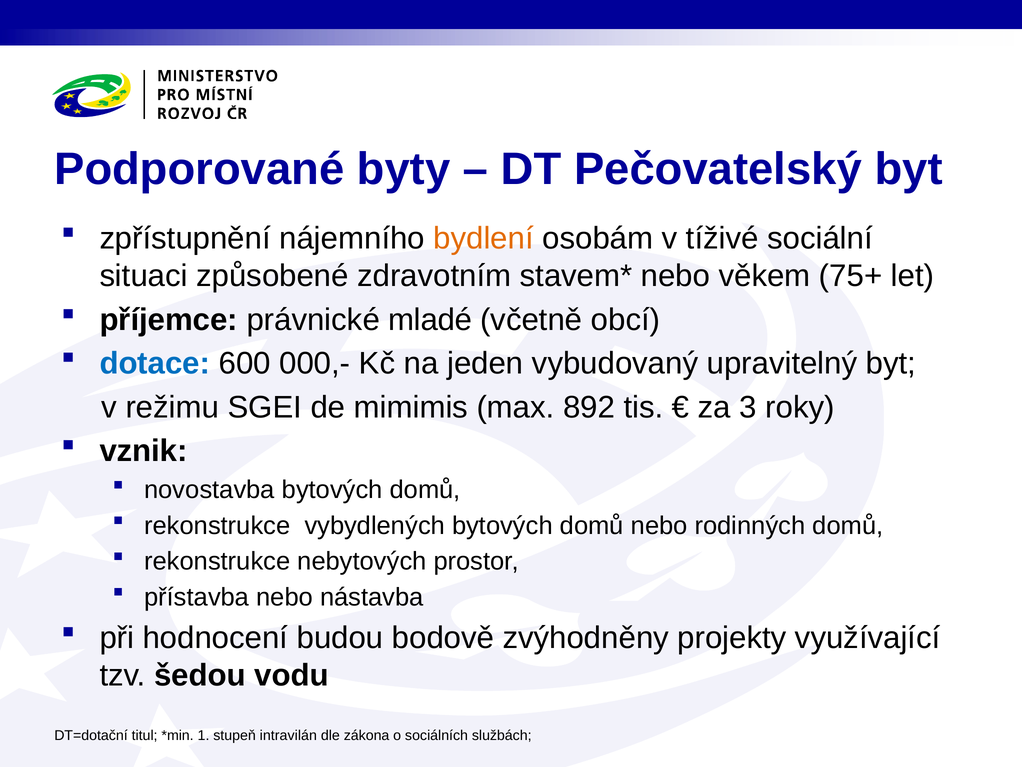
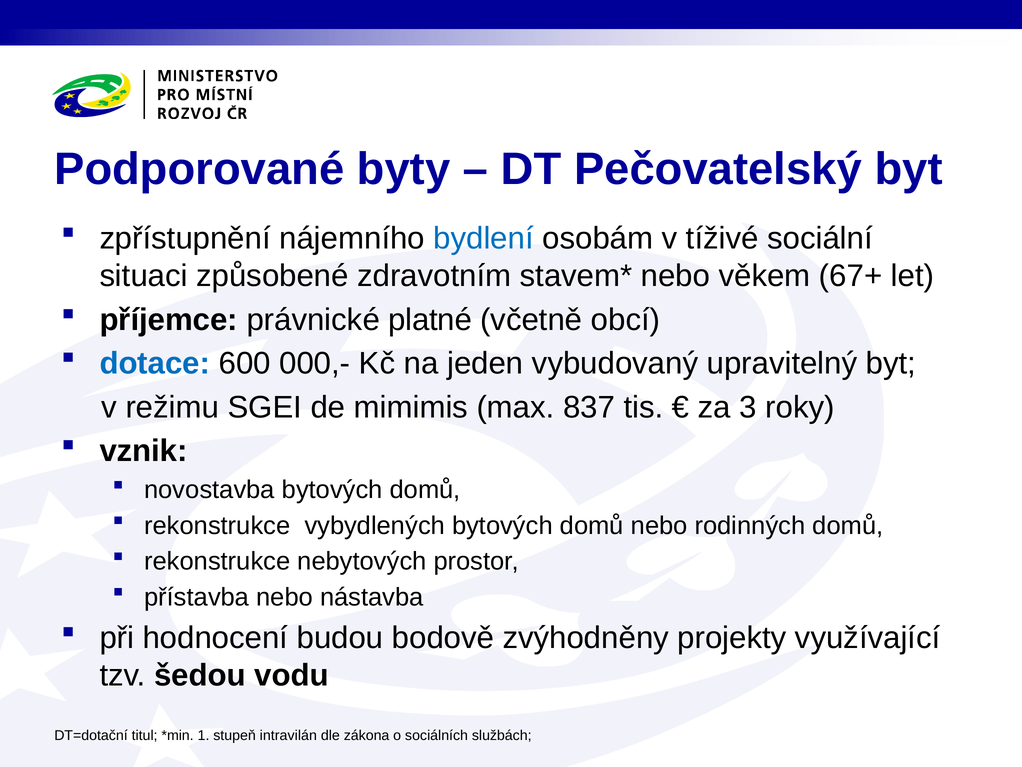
bydlení colour: orange -> blue (484, 239)
75+: 75+ -> 67+ (851, 276)
mladé: mladé -> platné (430, 320)
892: 892 -> 837 (589, 407)
